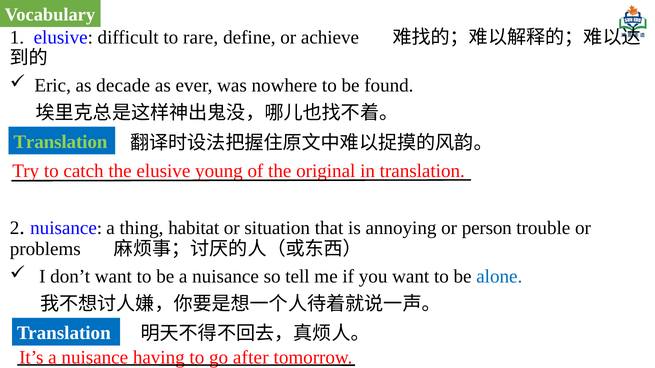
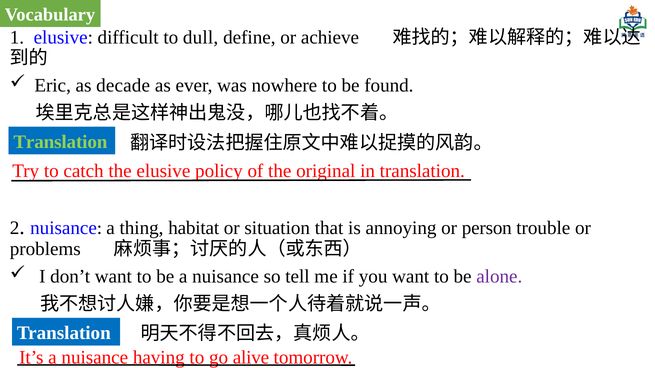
rare: rare -> dull (201, 38)
young: young -> policy (219, 171)
alone colour: blue -> purple (499, 277)
after: after -> alive (251, 358)
